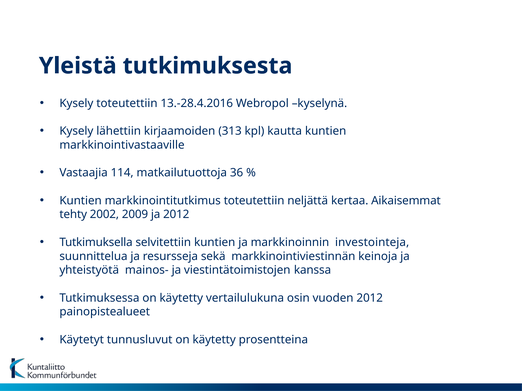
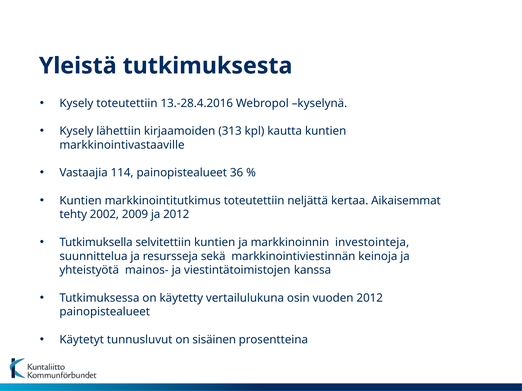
114 matkailutuottoja: matkailutuottoja -> painopistealueet (182, 173)
tunnusluvut on käytetty: käytetty -> sisäinen (214, 340)
